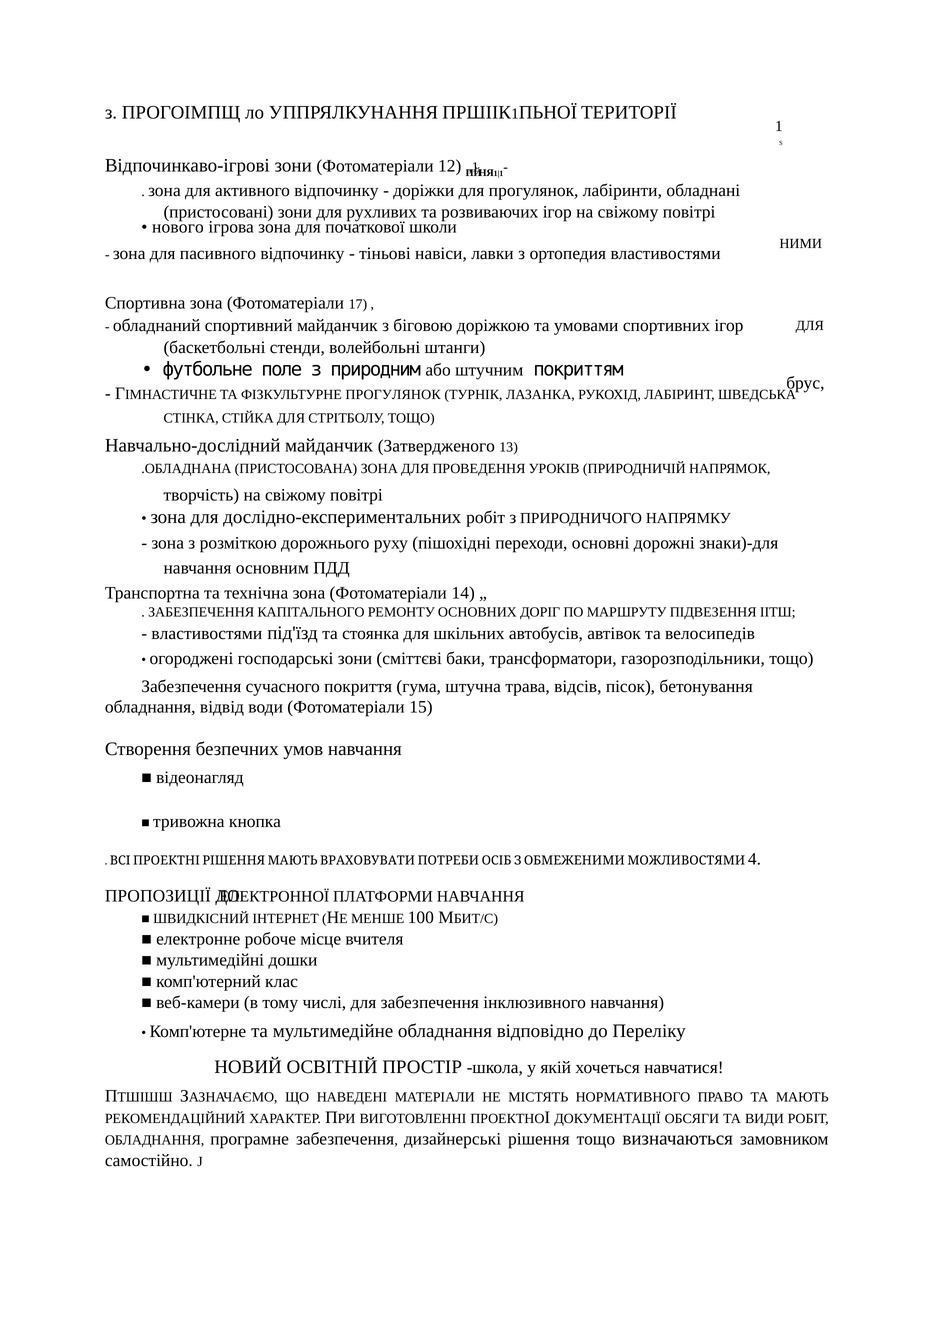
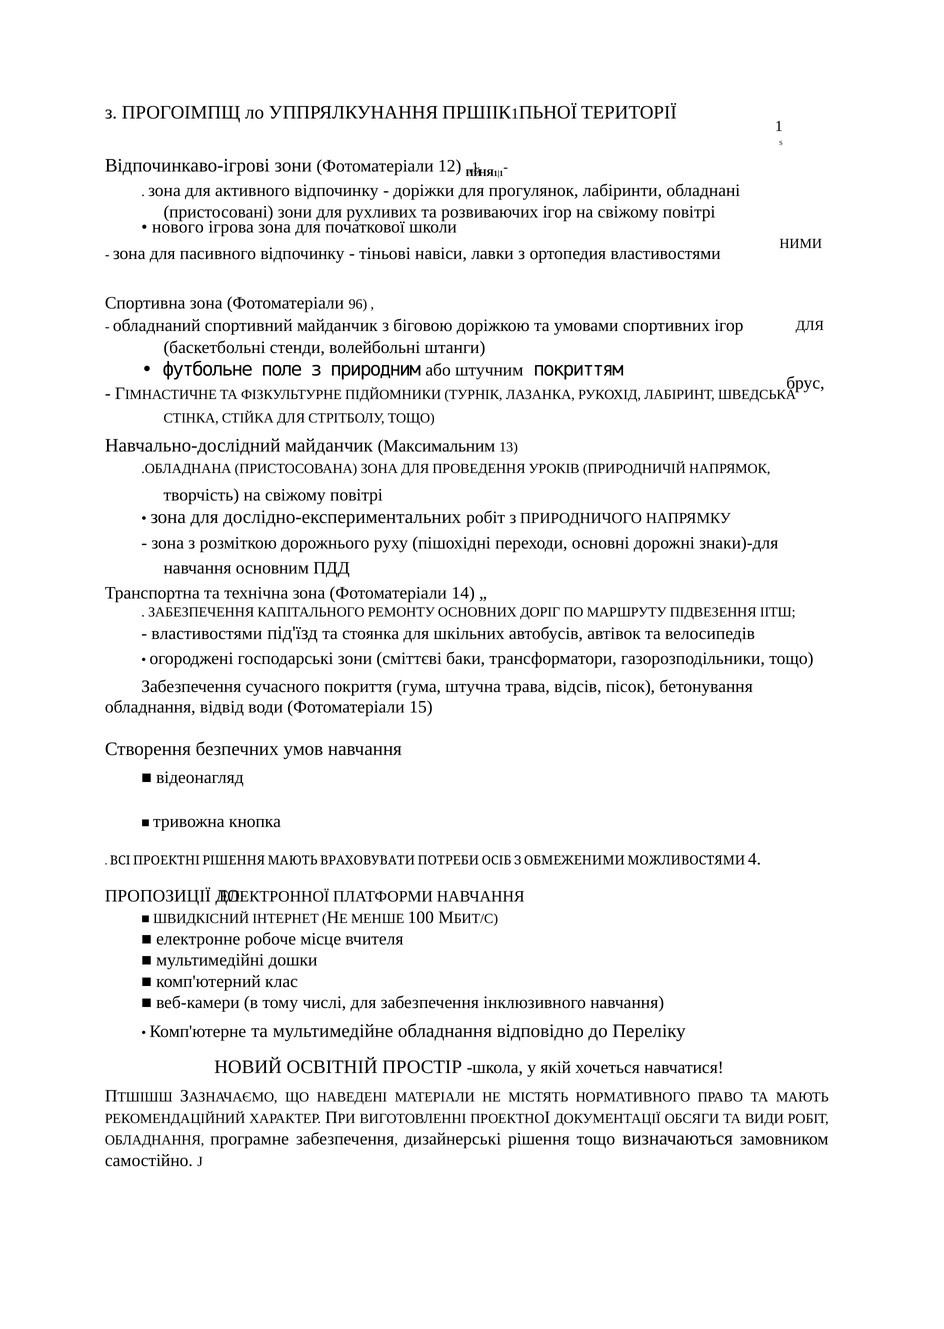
17: 17 -> 96 (358, 304)
ФІЗКУЛЬТУРНЕ ПРОГУЛЯНОК: ПРОГУЛЯНОК -> ПІДЙОМНИКИ (393, 395)
Затвердженого: Затвердженого -> Максимальним (436, 446)
